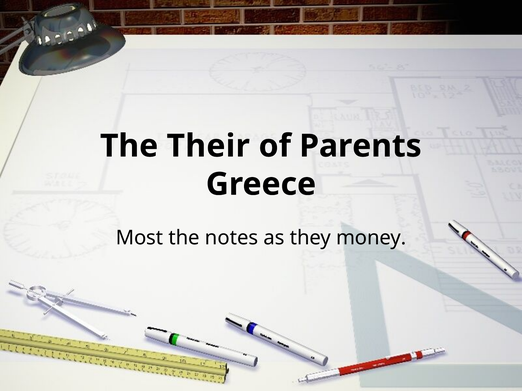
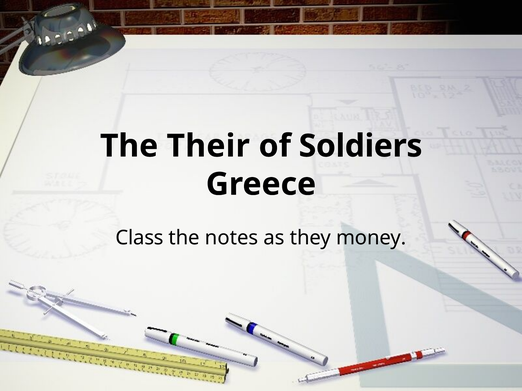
Parents: Parents -> Soldiers (361, 146)
Most: Most -> Class (140, 238)
